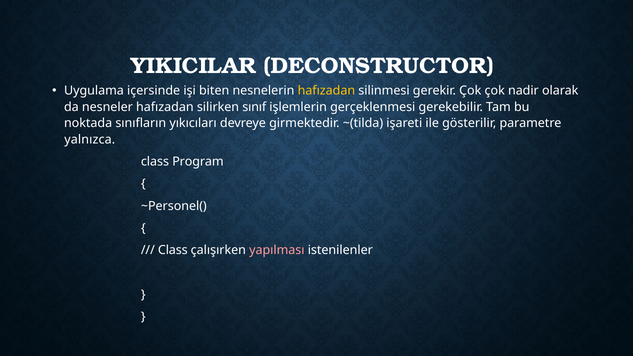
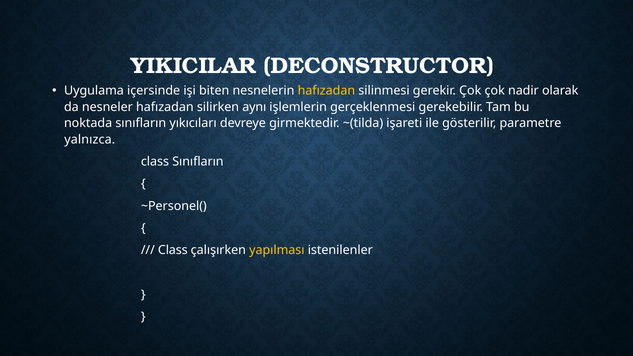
sınıf: sınıf -> aynı (254, 107)
class Program: Program -> Sınıfların (198, 162)
yapılması colour: pink -> yellow (277, 250)
